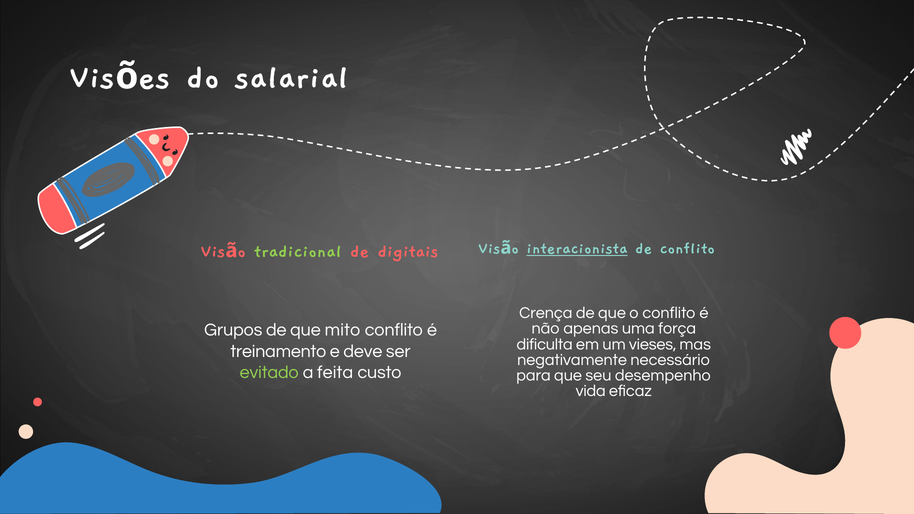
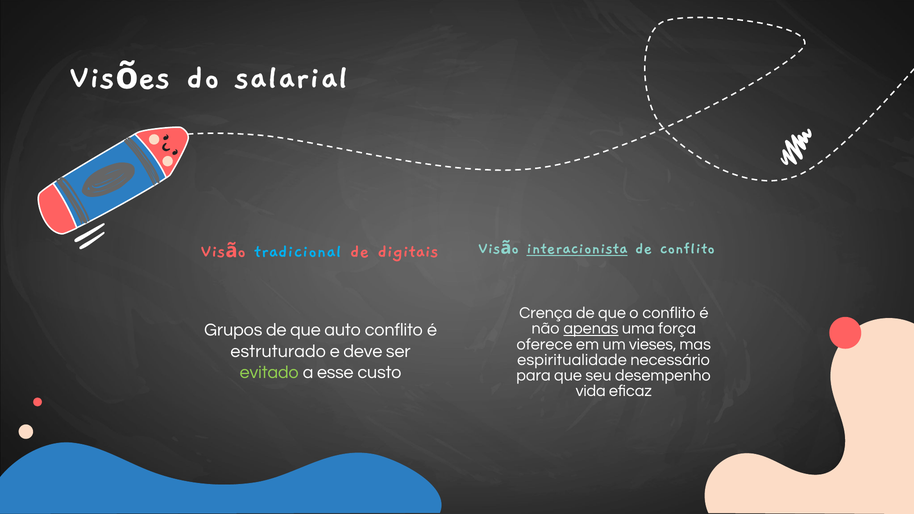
tradicional colour: light green -> light blue (298, 251)
apenas underline: none -> present (591, 329)
mito: mito -> auto (343, 330)
dificulta: dificulta -> oferece (545, 344)
treinamento: treinamento -> estruturado (278, 351)
negativamente: negativamente -> espiritualidade (572, 360)
feita: feita -> esse (335, 373)
